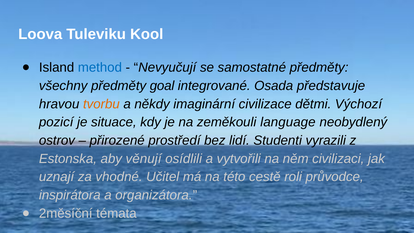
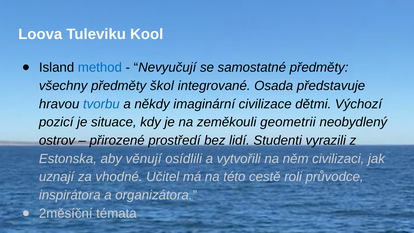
goal: goal -> škol (162, 86)
tvorbu colour: orange -> blue (101, 104)
language: language -> geometrii (288, 122)
